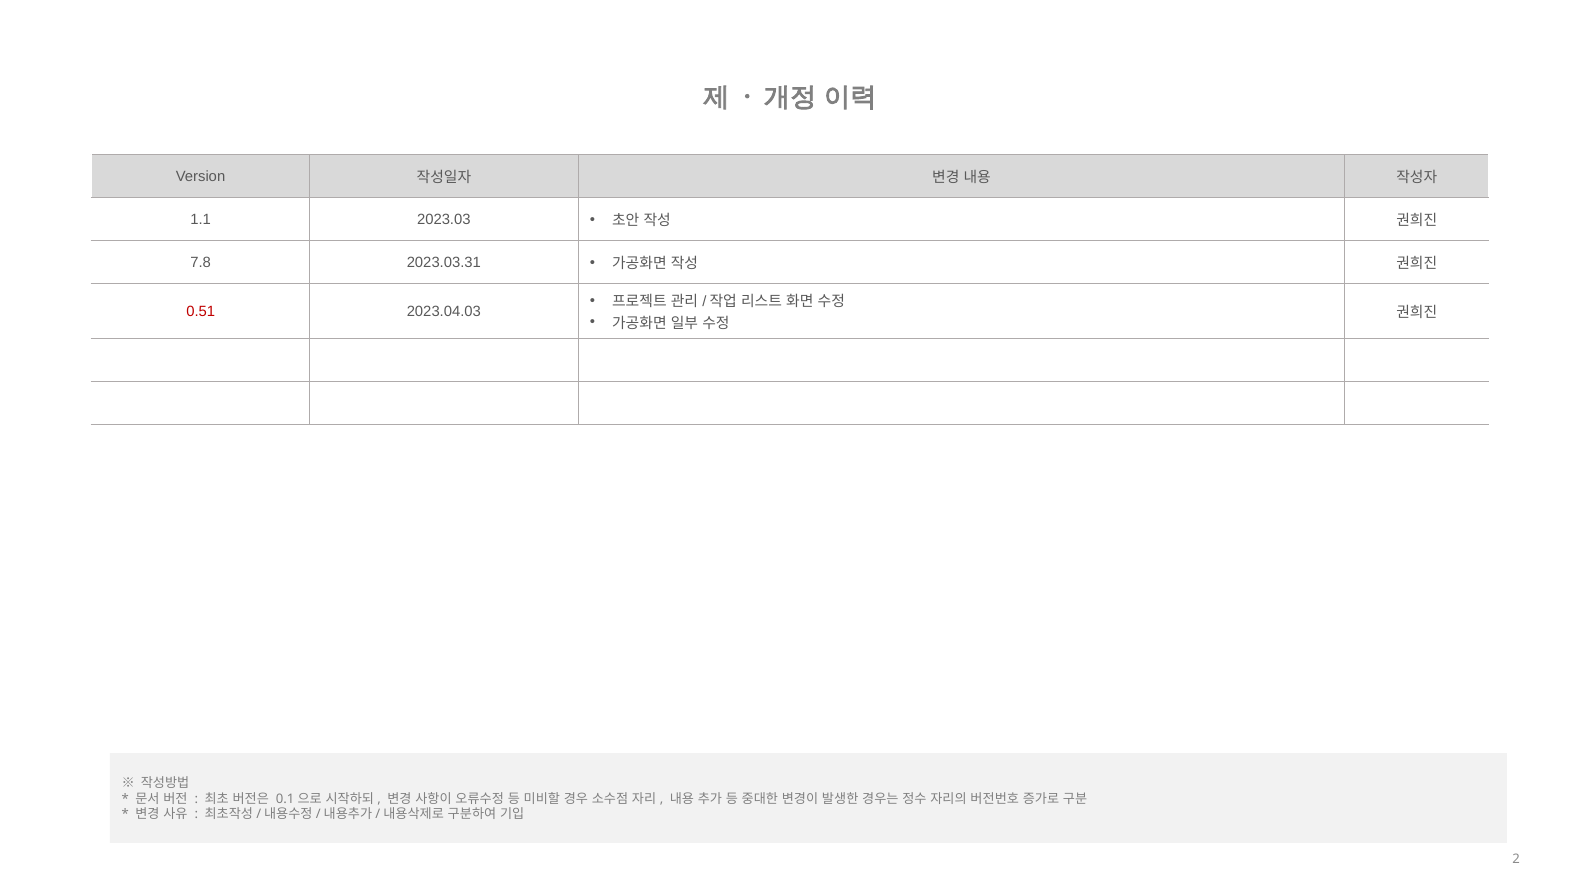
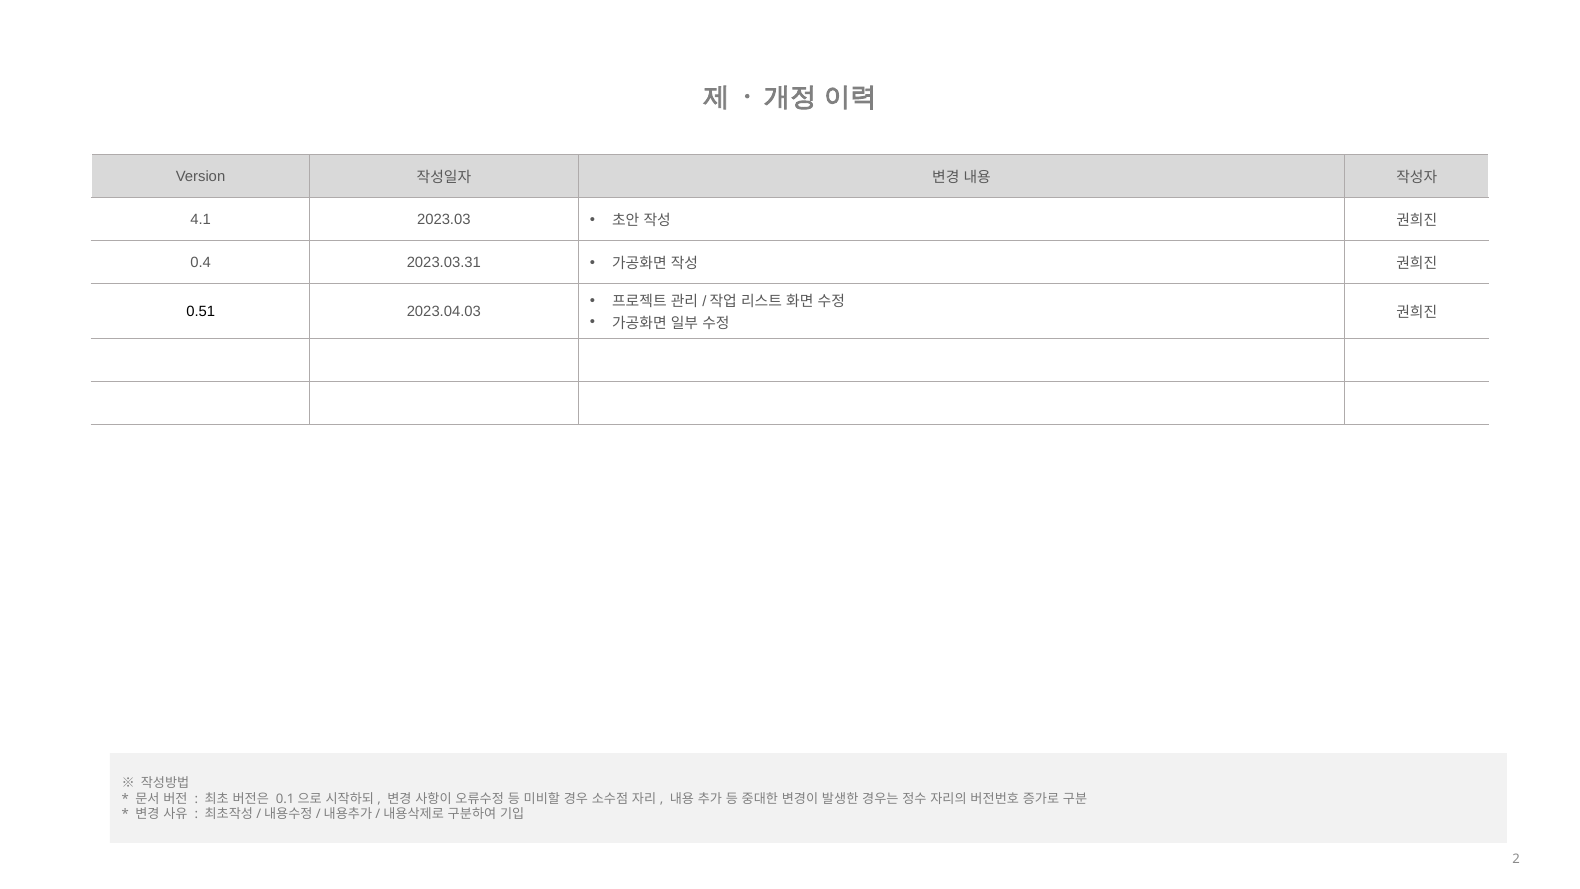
1.1: 1.1 -> 4.1 (201, 219)
7.8: 7.8 -> 0.4 (201, 262)
0.51 colour: red -> black (201, 311)
